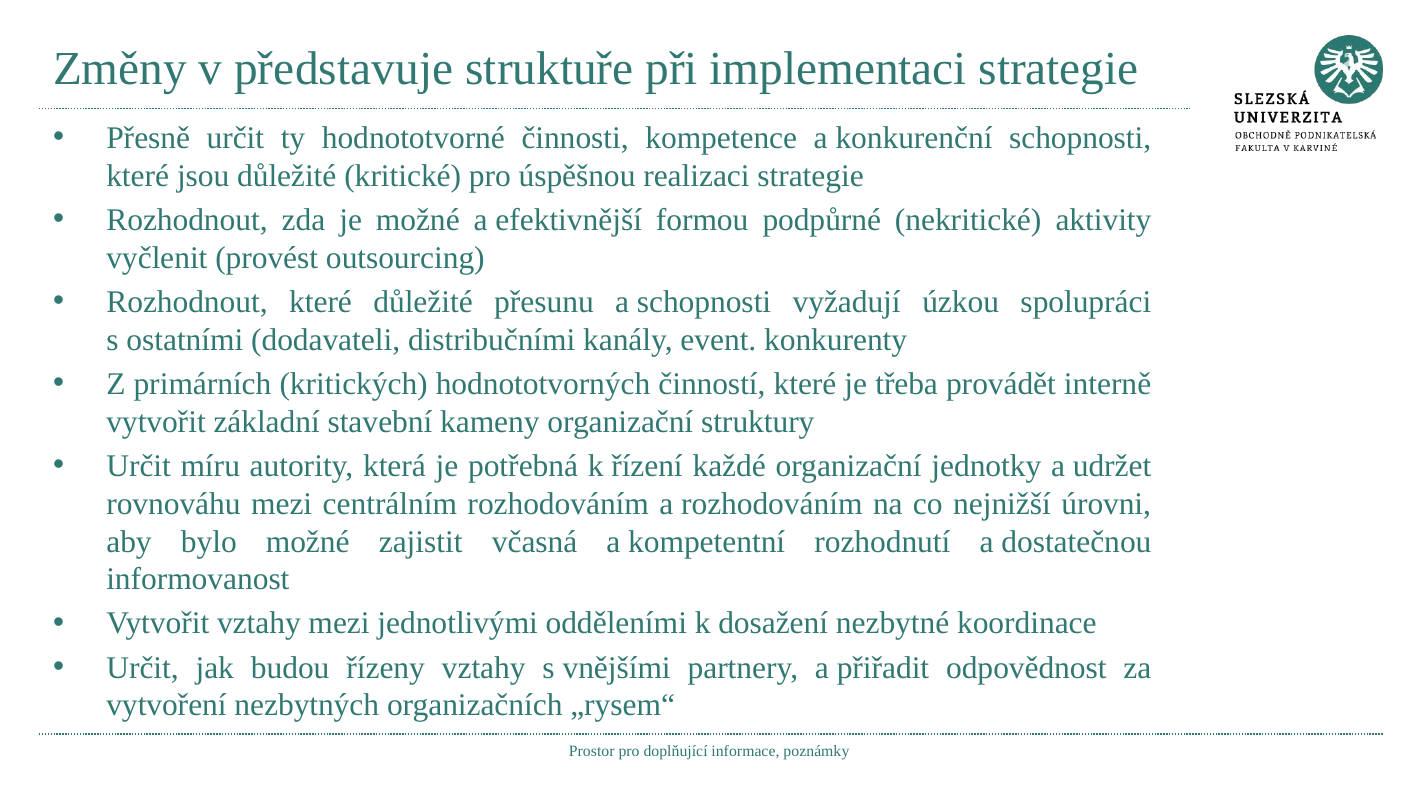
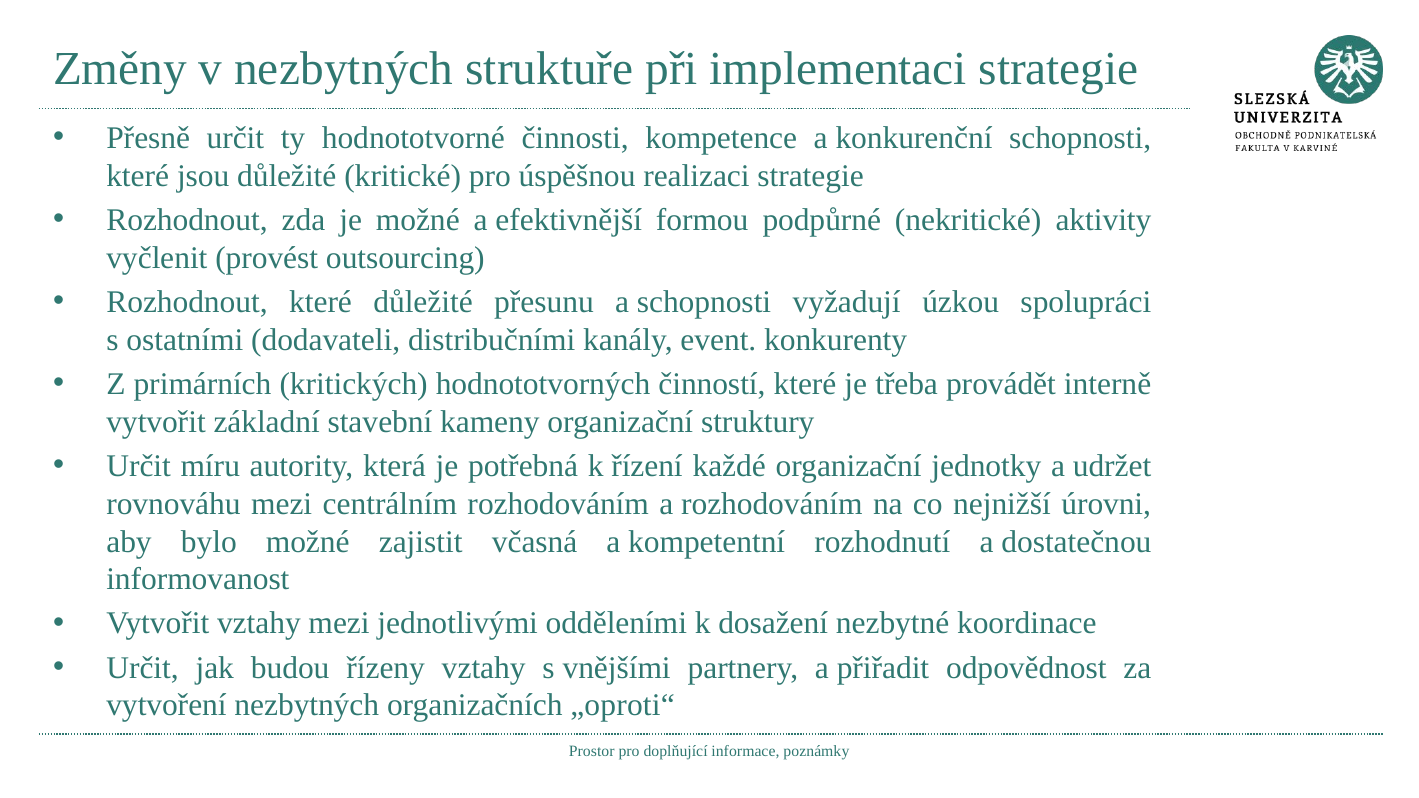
v představuje: představuje -> nezbytných (344, 69)
„rysem“: „rysem“ -> „oproti“ (623, 706)
